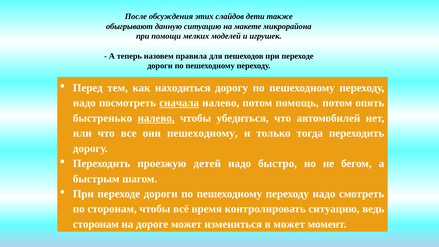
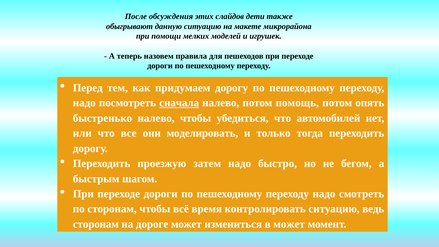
находиться: находиться -> придумаем (183, 88)
налево underline: present -> none (156, 118)
они пешеходному: пешеходному -> моделировать (202, 133)
детей: детей -> затем (207, 164)
